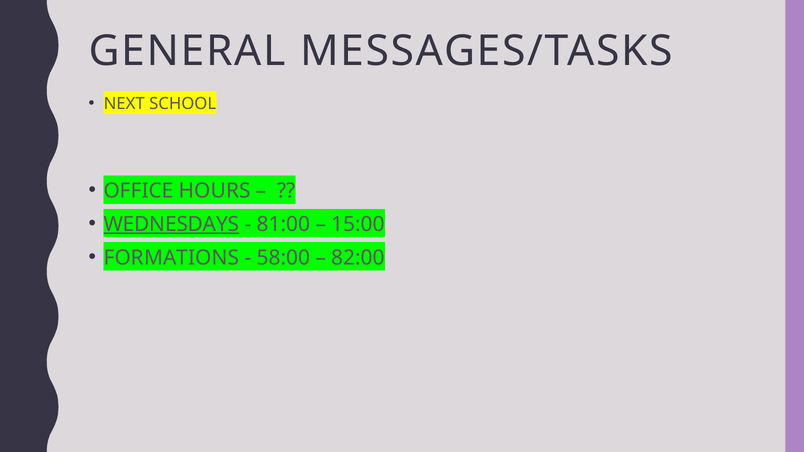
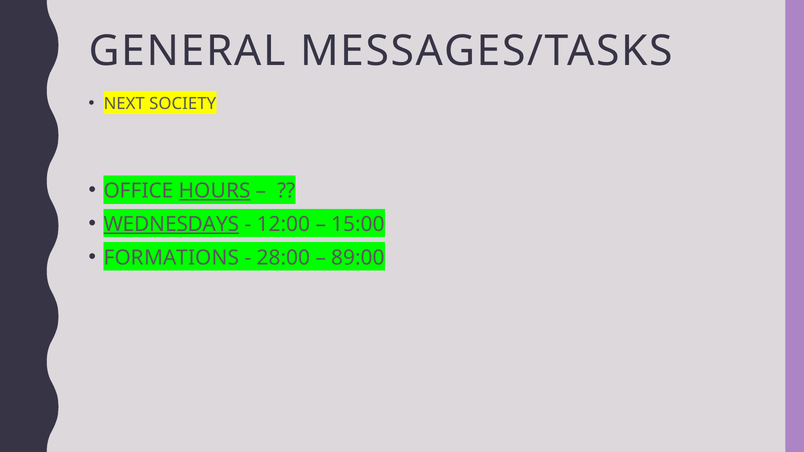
SCHOOL: SCHOOL -> SOCIETY (183, 104)
HOURS underline: none -> present (215, 191)
81:00: 81:00 -> 12:00 (283, 224)
58:00: 58:00 -> 28:00 (283, 258)
82:00: 82:00 -> 89:00 (358, 258)
